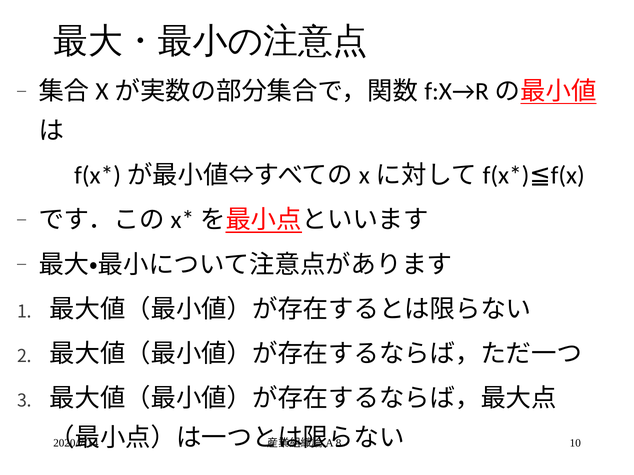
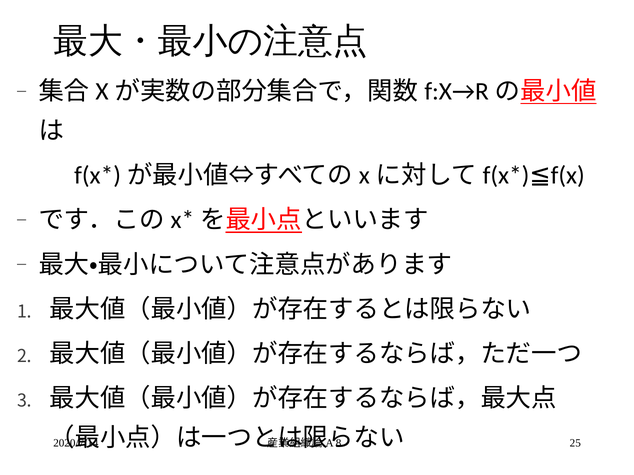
10: 10 -> 25 (575, 443)
